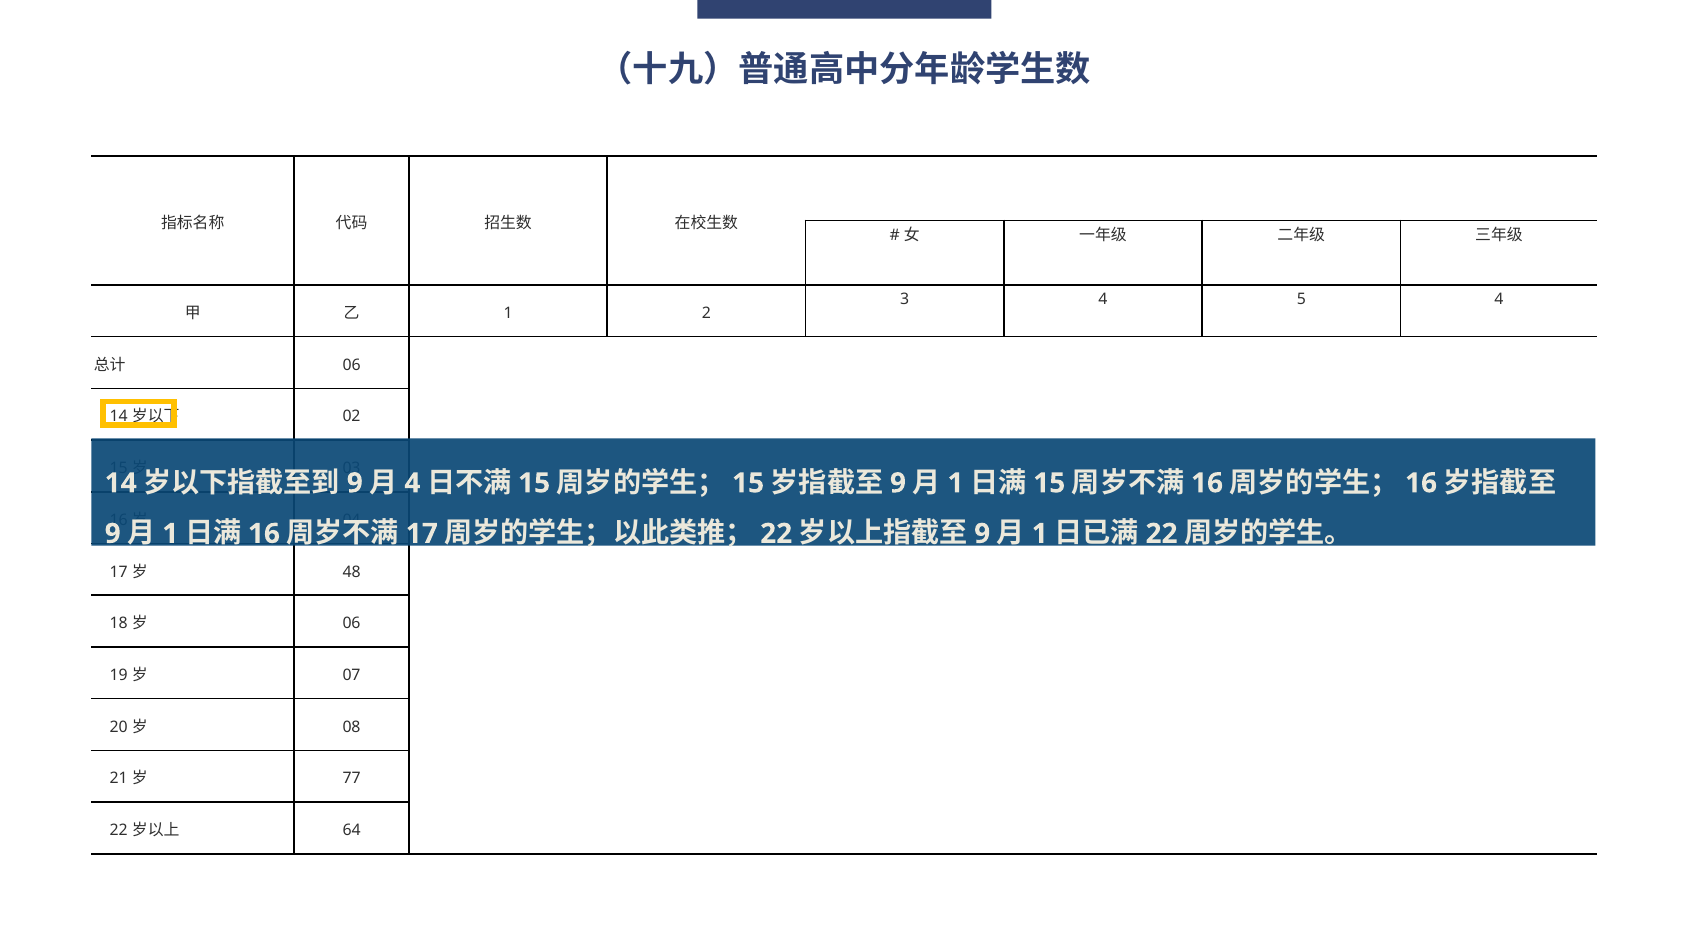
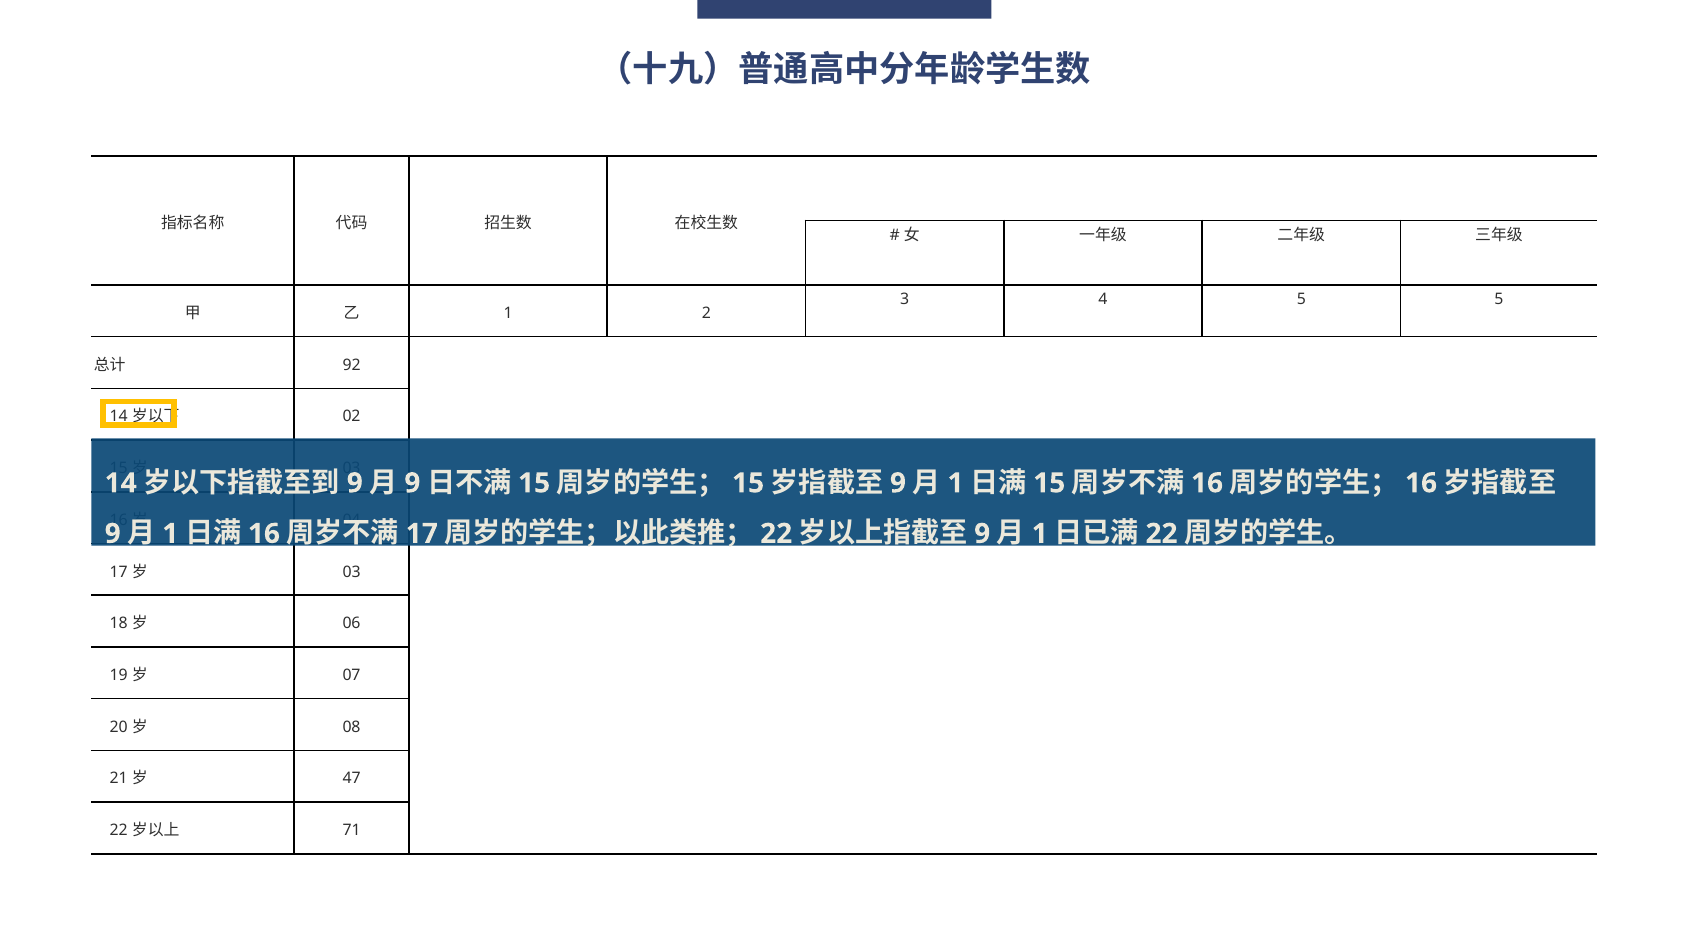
5 4: 4 -> 5 (1499, 300)
06: 06 -> 92 (352, 365)
4: 4 -> 9 (412, 483)
48: 48 -> 03 (352, 572)
77: 77 -> 47 (352, 779)
64: 64 -> 71 (352, 830)
